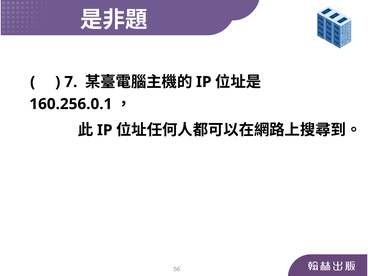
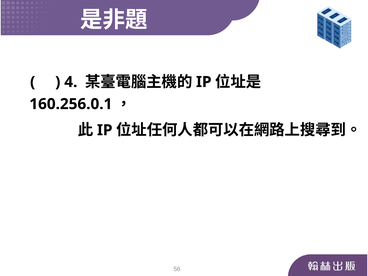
7: 7 -> 4 (71, 82)
